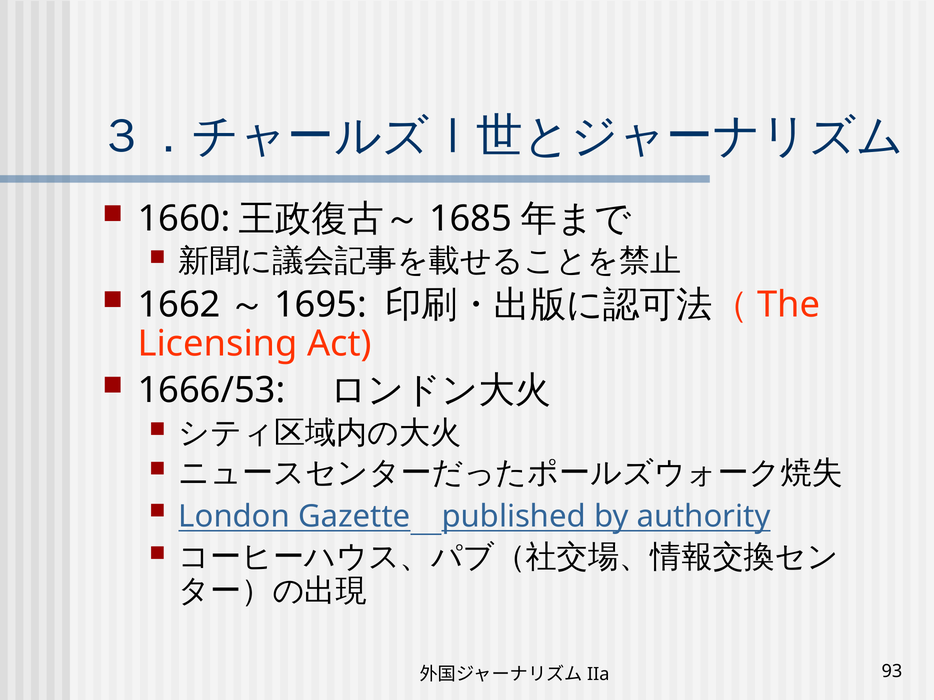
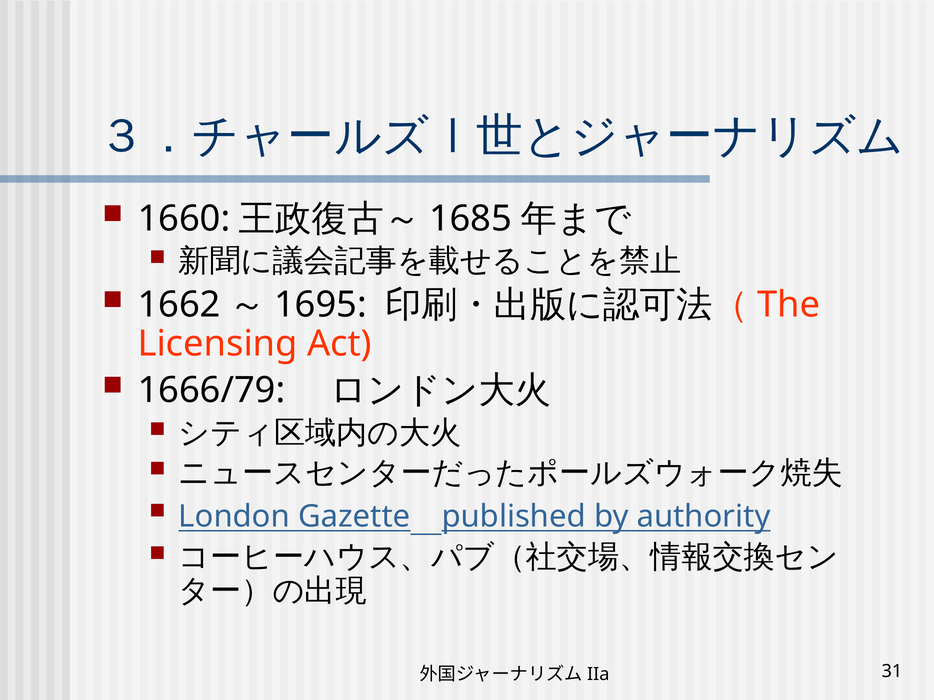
1666/53: 1666/53 -> 1666/79 (211, 391)
93: 93 -> 31 (892, 672)
